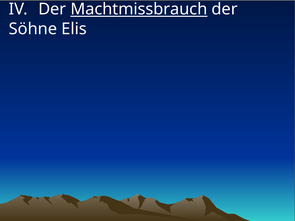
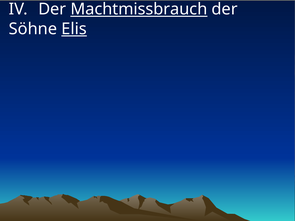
Elis underline: none -> present (74, 29)
